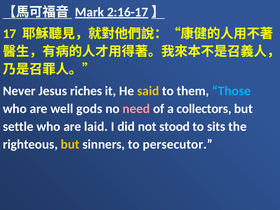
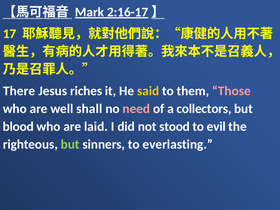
Never: Never -> There (19, 91)
Those colour: light blue -> pink (231, 91)
gods: gods -> shall (89, 109)
settle: settle -> blood (18, 126)
sits: sits -> evil (216, 126)
but colour: yellow -> light green (70, 144)
persecutor: persecutor -> everlasting (178, 144)
